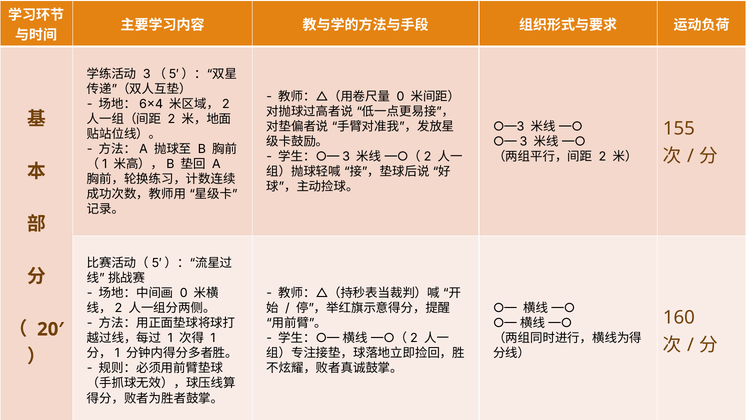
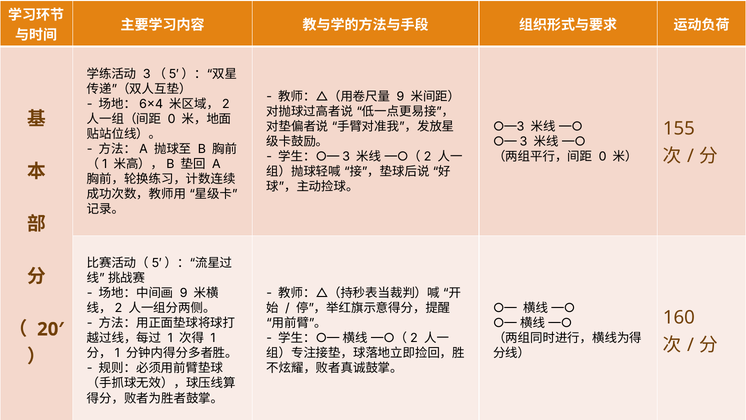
0: 0 -> 9 (400, 96)
2: 2 -> 0 (172, 119)
2: 2 -> 0 (603, 157)
0: 0 -> 9 (184, 293)
